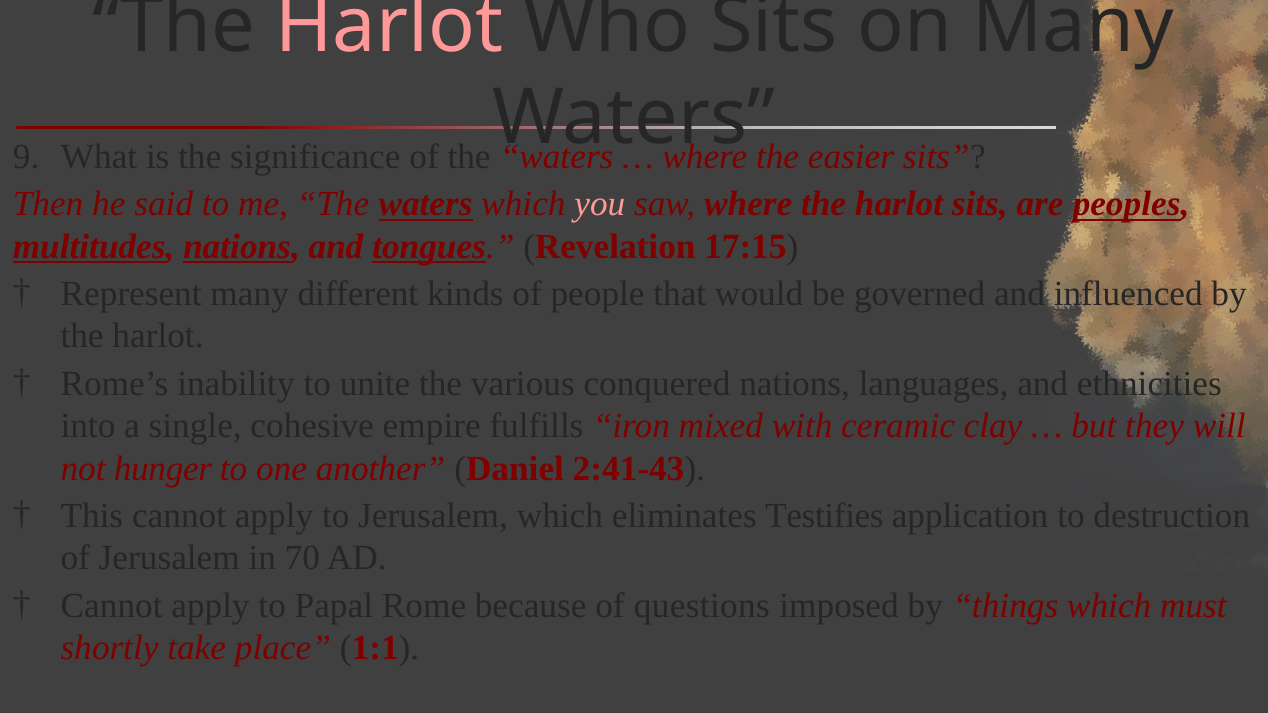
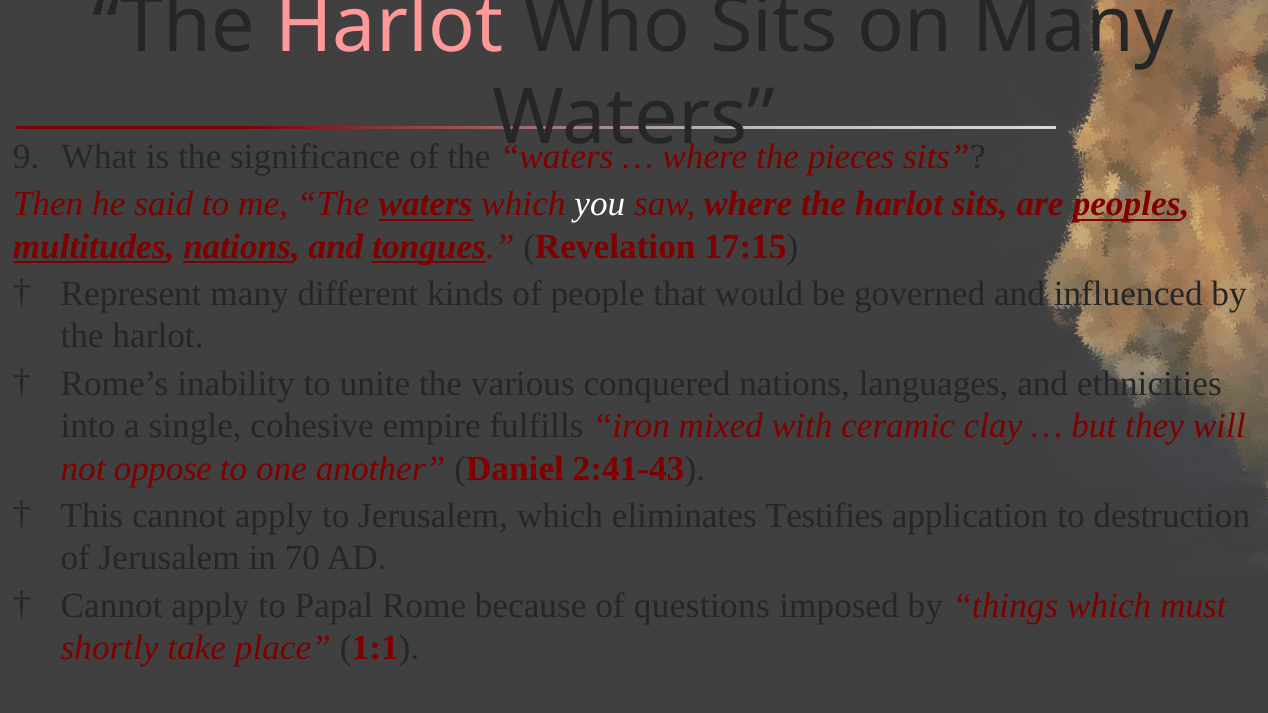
easier: easier -> pieces (851, 157)
you colour: pink -> white (600, 204)
hunger: hunger -> oppose (163, 469)
